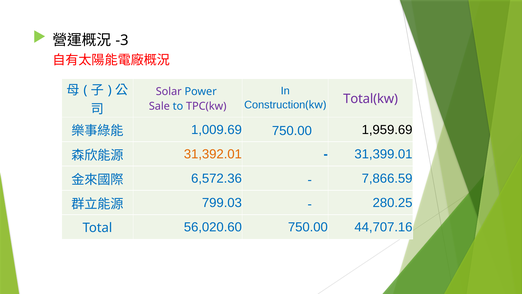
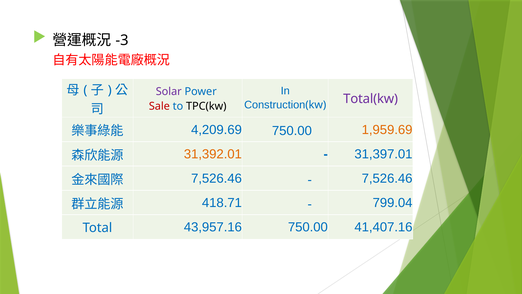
Sale colour: purple -> red (159, 106)
TPC(kw colour: purple -> black (206, 106)
1,009.69: 1,009.69 -> 4,209.69 (216, 130)
1,959.69 colour: black -> orange (387, 130)
31,399.01: 31,399.01 -> 31,397.01 (383, 154)
6,572.36: 6,572.36 -> 7,526.46 (216, 178)
7,866.59: 7,866.59 -> 7,526.46 (387, 178)
799.03: 799.03 -> 418.71 (222, 203)
280.25: 280.25 -> 799.04 (393, 203)
56,020.60: 56,020.60 -> 43,957.16 (213, 227)
44,707.16: 44,707.16 -> 41,407.16 (383, 227)
